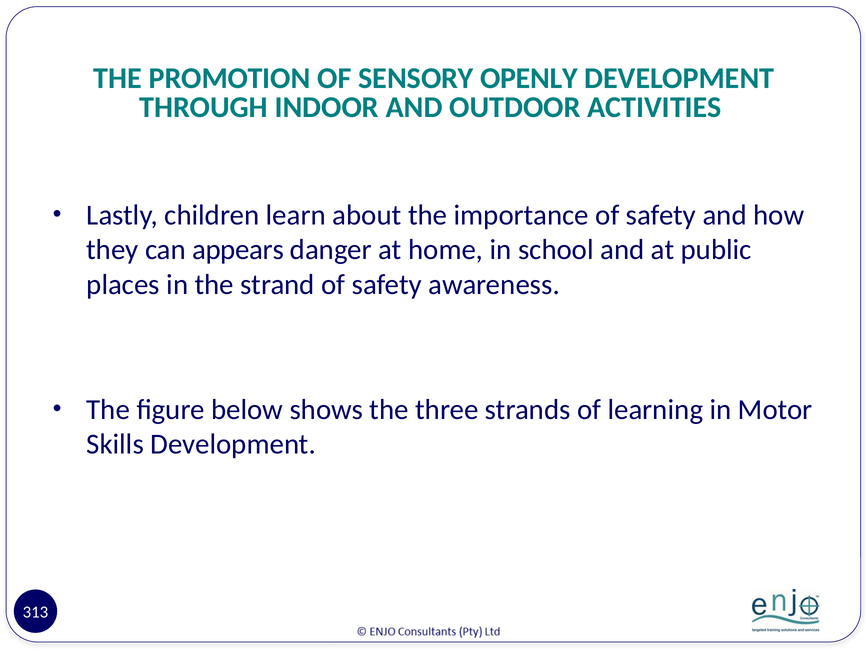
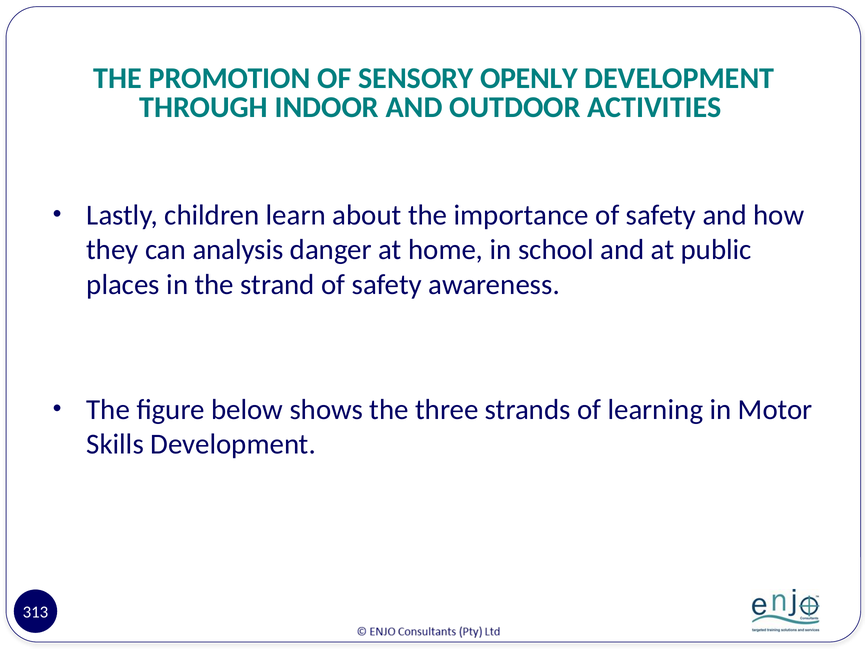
appears: appears -> analysis (238, 250)
